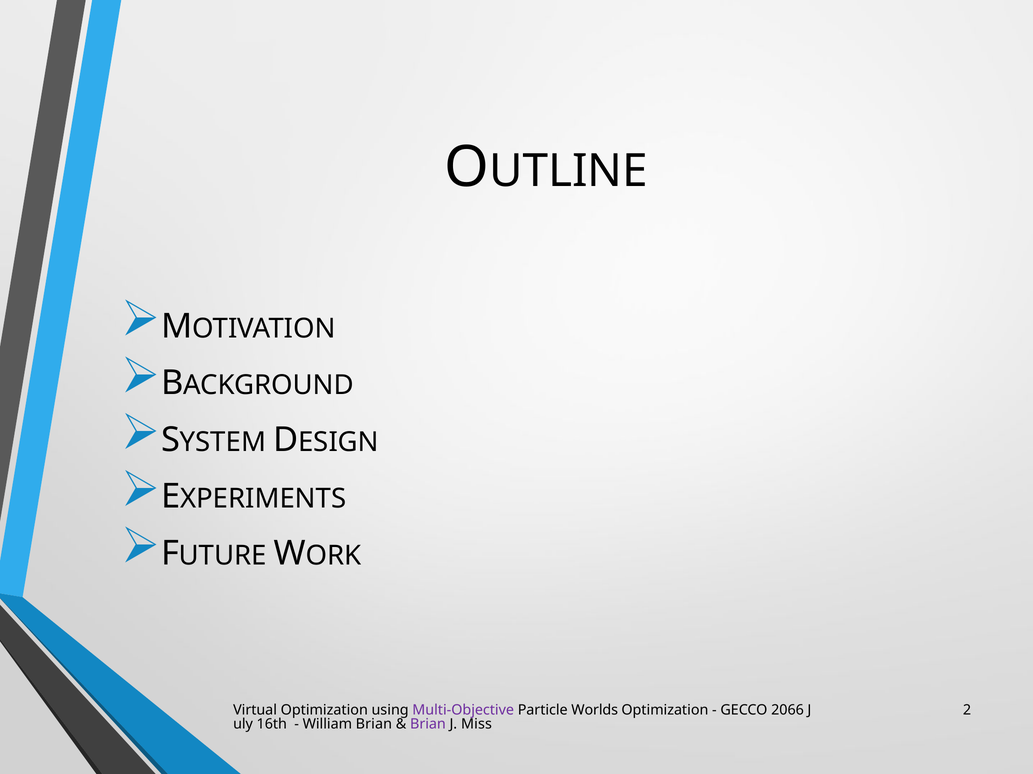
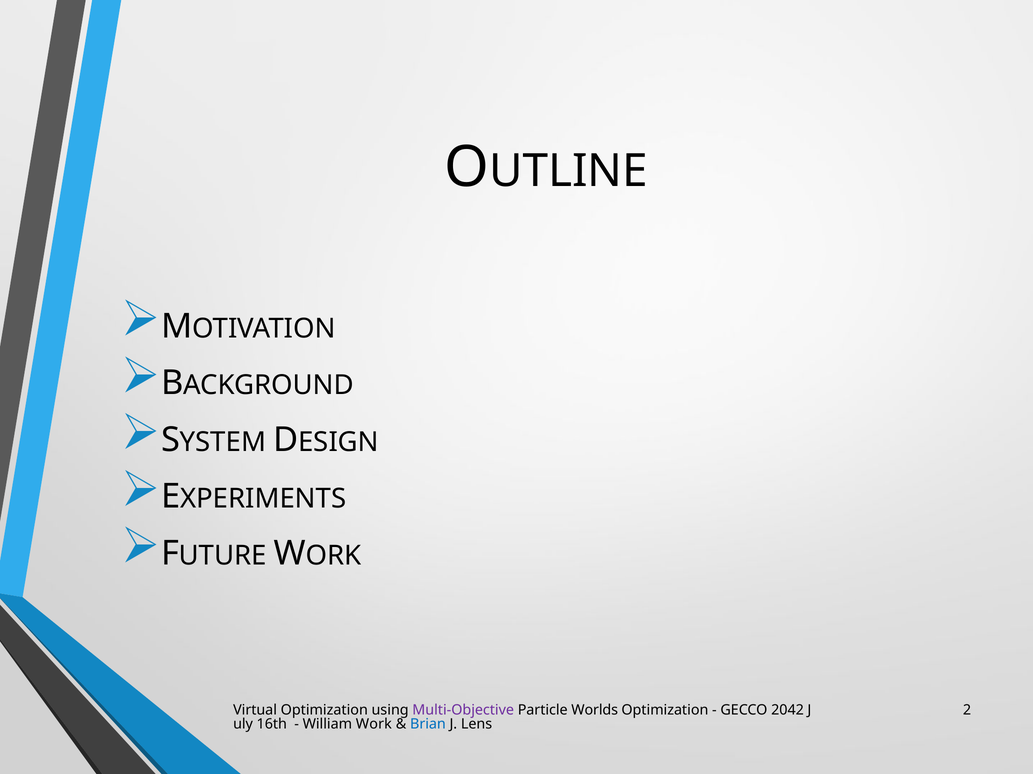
2066: 2066 -> 2042 (788, 711)
William Brian: Brian -> Work (374, 725)
Brian colour: purple -> blue (428, 725)
Miss: Miss -> Lens (477, 725)
